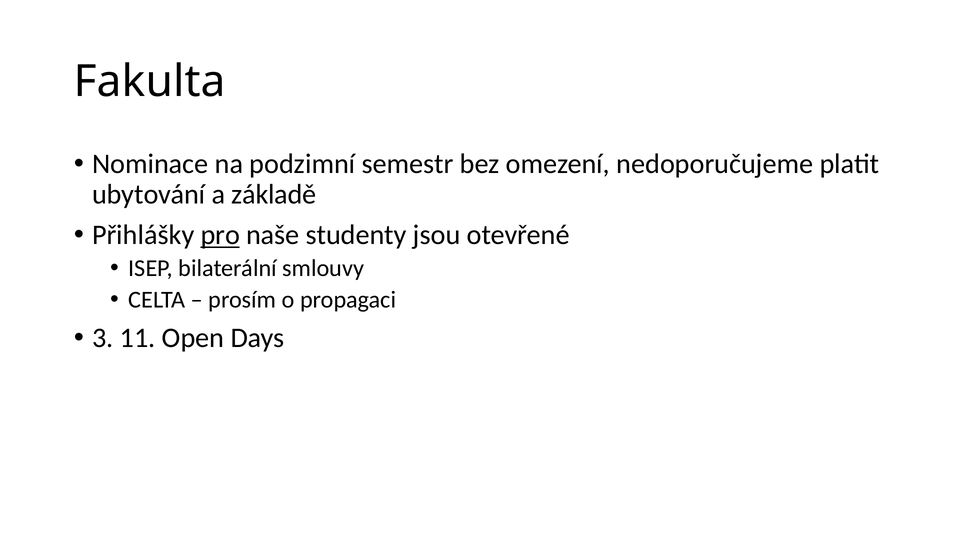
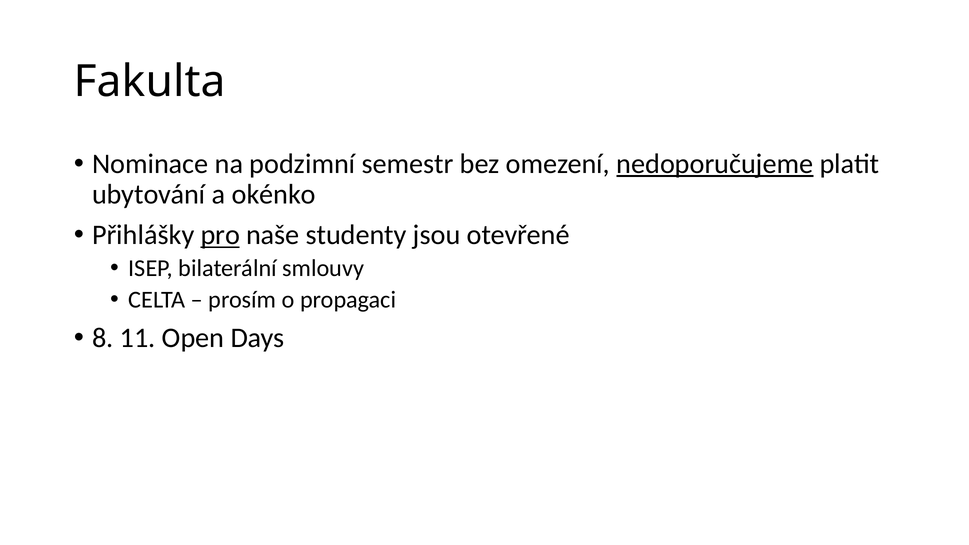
nedoporučujeme underline: none -> present (715, 164)
základě: základě -> okénko (274, 194)
3: 3 -> 8 (103, 338)
